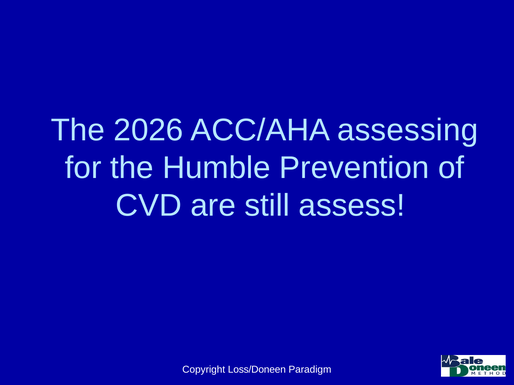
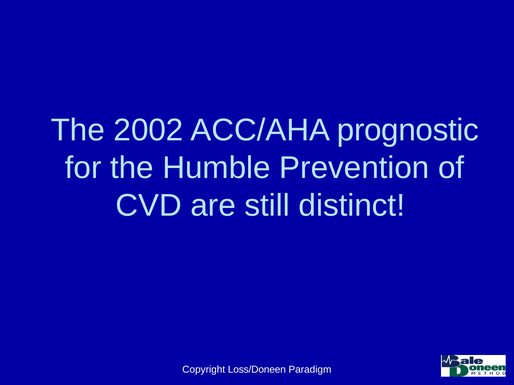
2026: 2026 -> 2002 (149, 130)
assessing: assessing -> prognostic (408, 130)
assess: assess -> distinct (352, 206)
